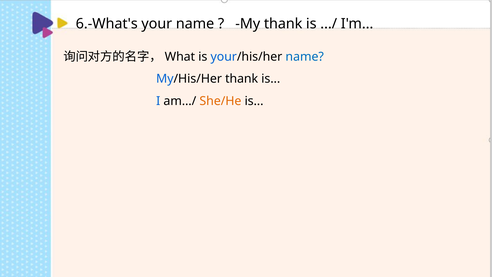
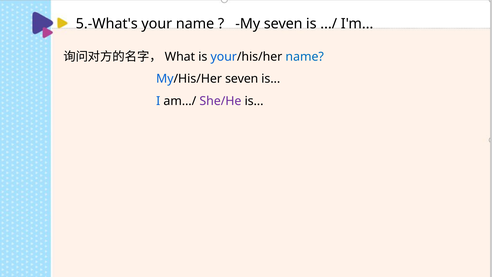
6.-What's: 6.-What's -> 5.-What's (107, 24)
My thank: thank -> seven (283, 24)
My/His/Her thank: thank -> seven (242, 79)
She/He colour: orange -> purple (220, 101)
